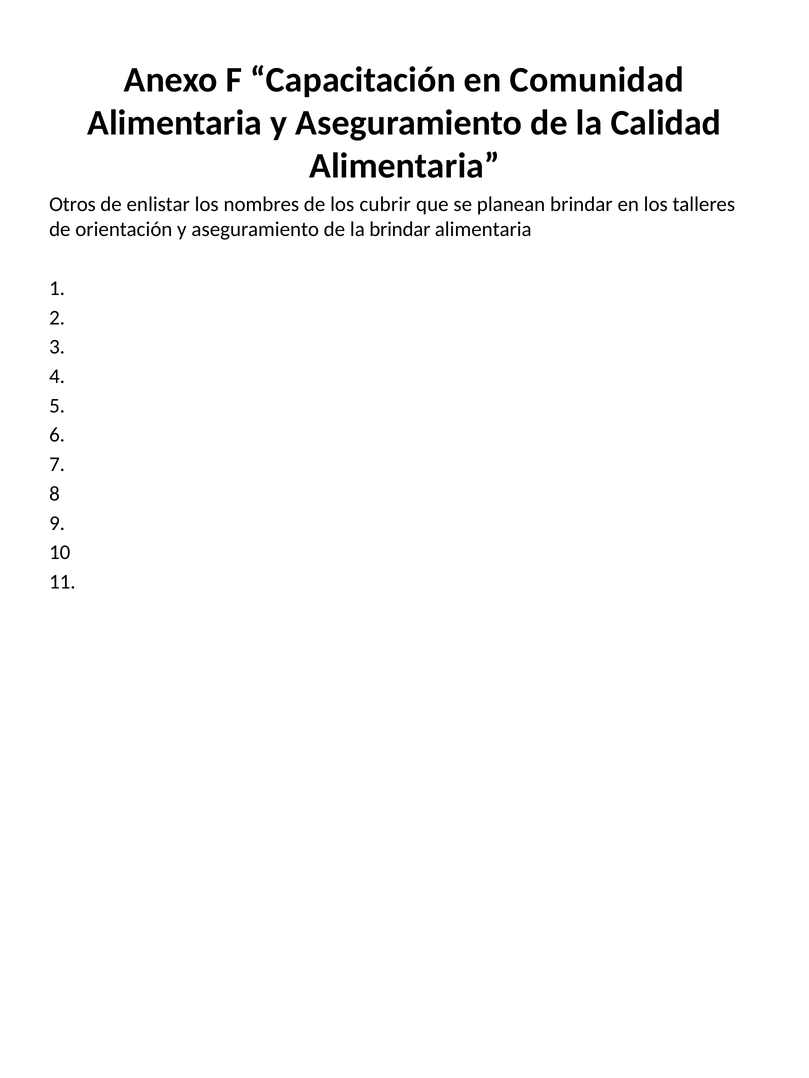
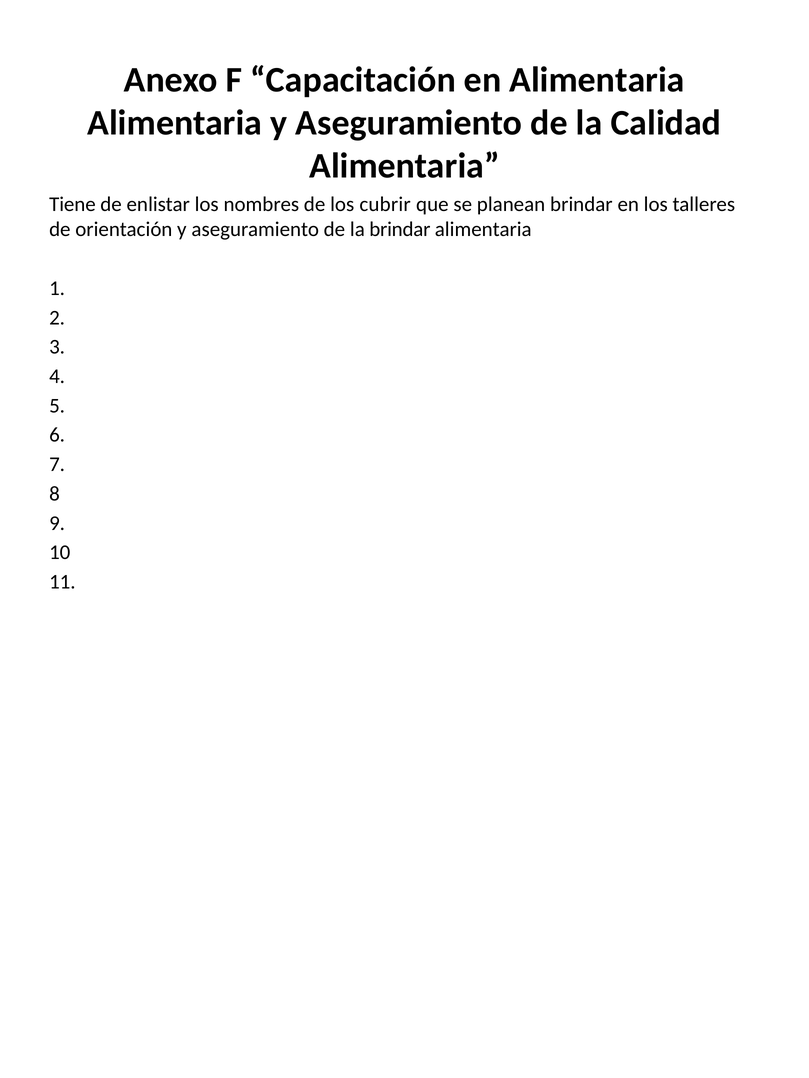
en Comunidad: Comunidad -> Alimentaria (597, 80)
Otros: Otros -> Tiene (72, 204)
